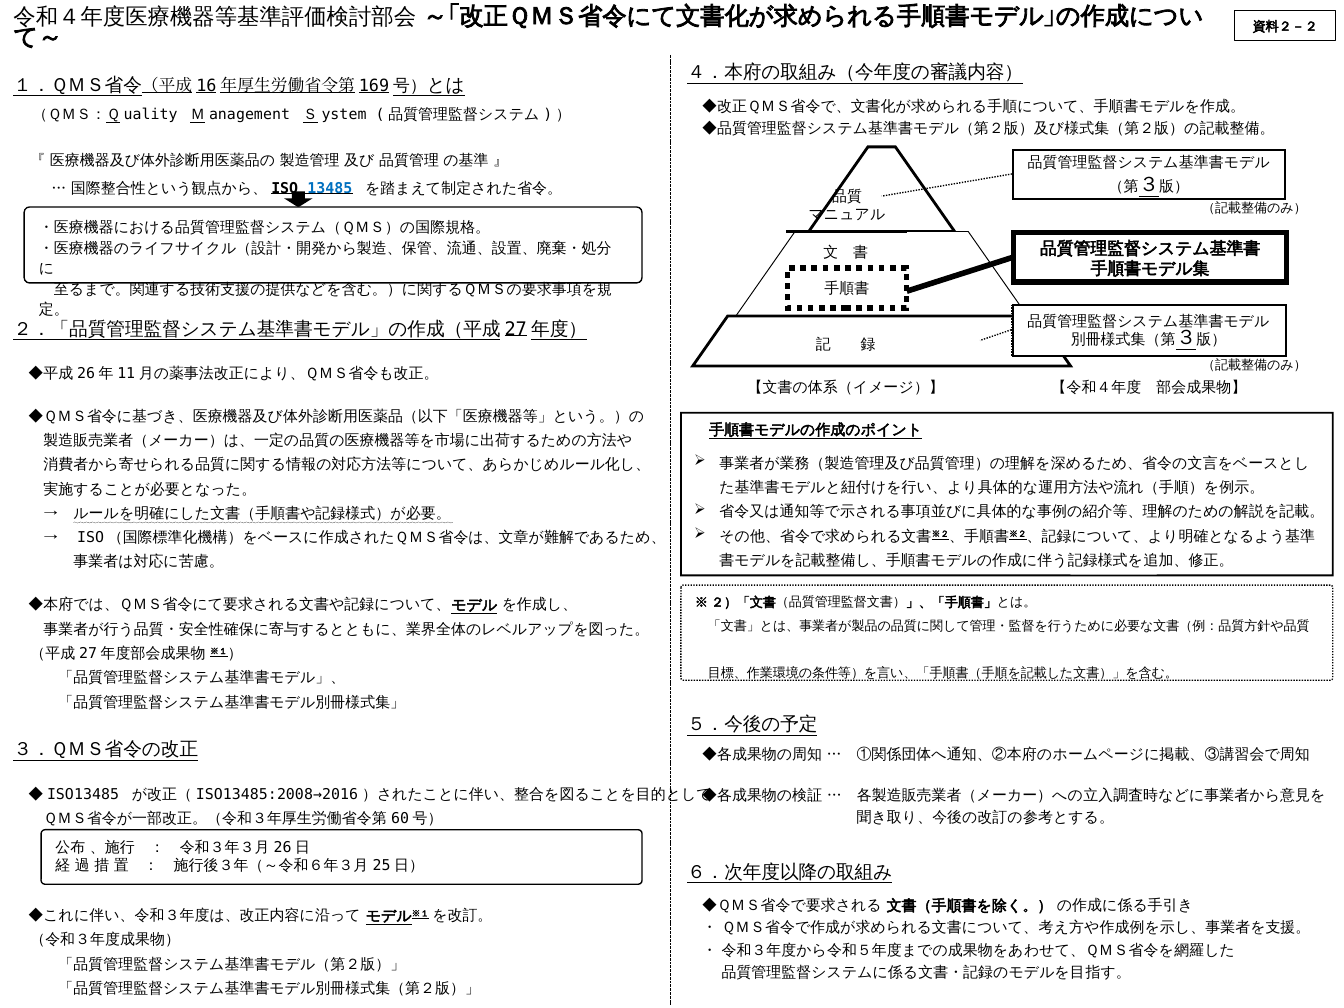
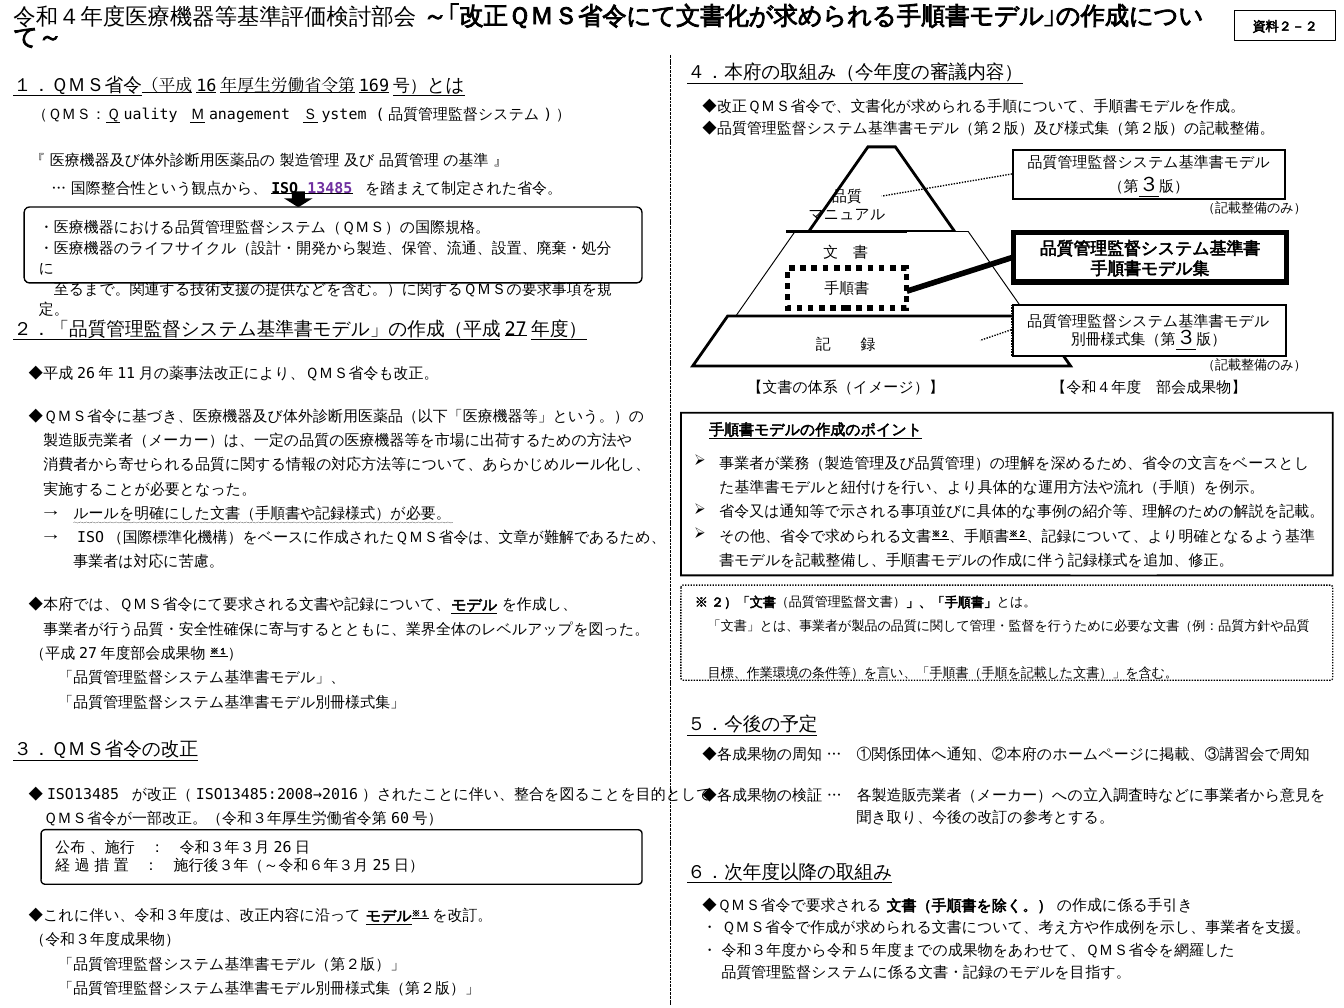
13485 colour: blue -> purple (330, 188)
